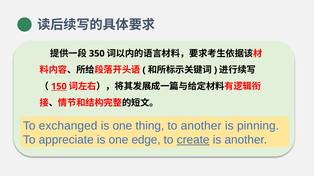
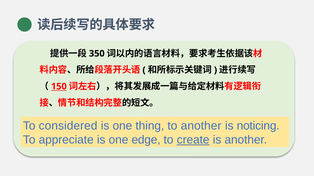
exchanged: exchanged -> considered (68, 126)
pinning: pinning -> noticing (258, 126)
